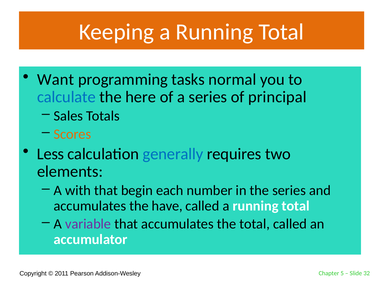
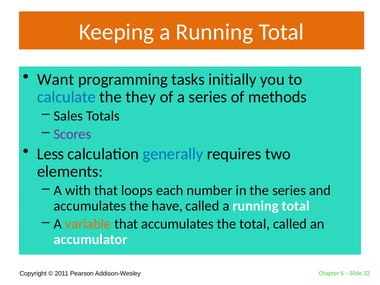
normal: normal -> initially (232, 79)
here: here -> they (141, 97)
principal: principal -> methods (277, 97)
Scores colour: orange -> purple (72, 134)
begin: begin -> loops (137, 191)
variable colour: purple -> orange (88, 224)
